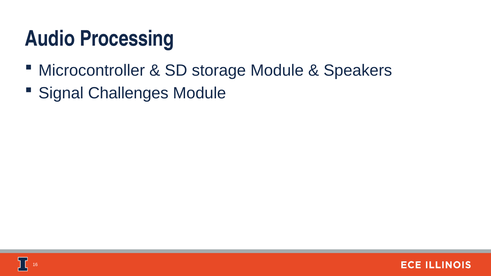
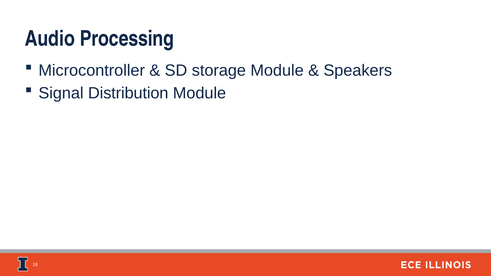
Challenges: Challenges -> Distribution (128, 93)
